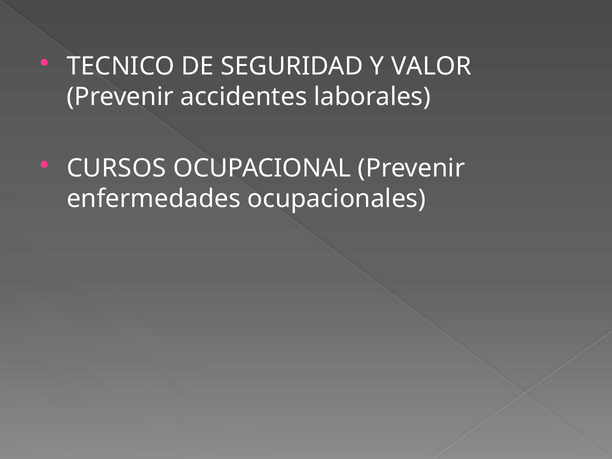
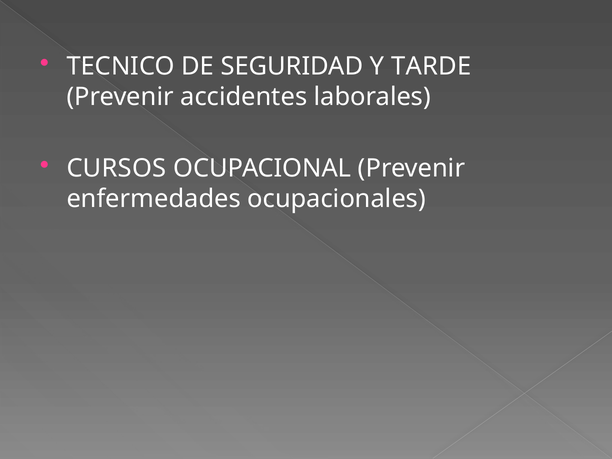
VALOR: VALOR -> TARDE (431, 66)
